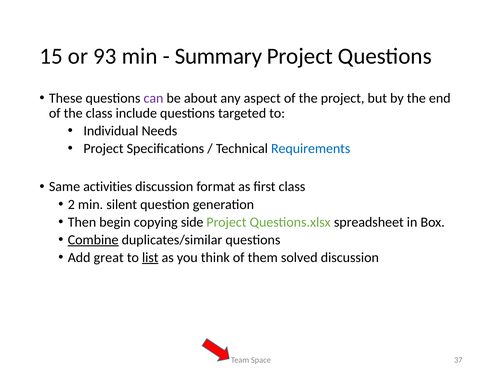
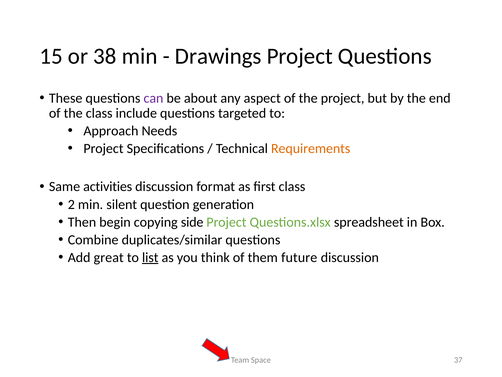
93: 93 -> 38 (105, 56)
Summary: Summary -> Drawings (218, 56)
Individual: Individual -> Approach (111, 131)
Requirements colour: blue -> orange (311, 148)
Combine underline: present -> none (93, 239)
solved: solved -> future (299, 257)
